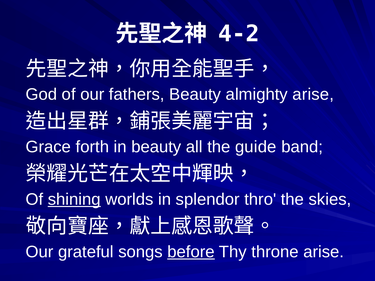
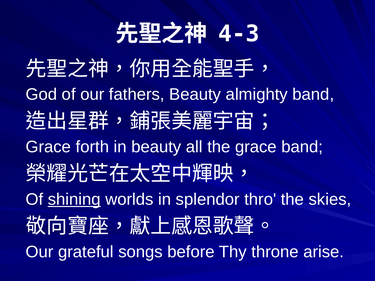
4-2: 4-2 -> 4-3 (239, 34)
almighty arise: arise -> band (313, 94)
the guide: guide -> grace (256, 147)
before underline: present -> none (191, 252)
